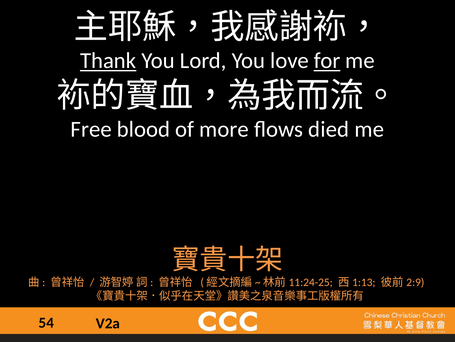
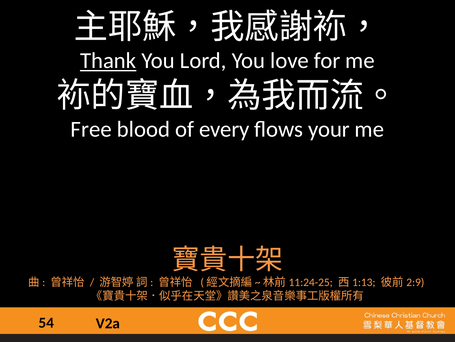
for underline: present -> none (327, 61)
more: more -> every (224, 129)
died: died -> your (329, 129)
